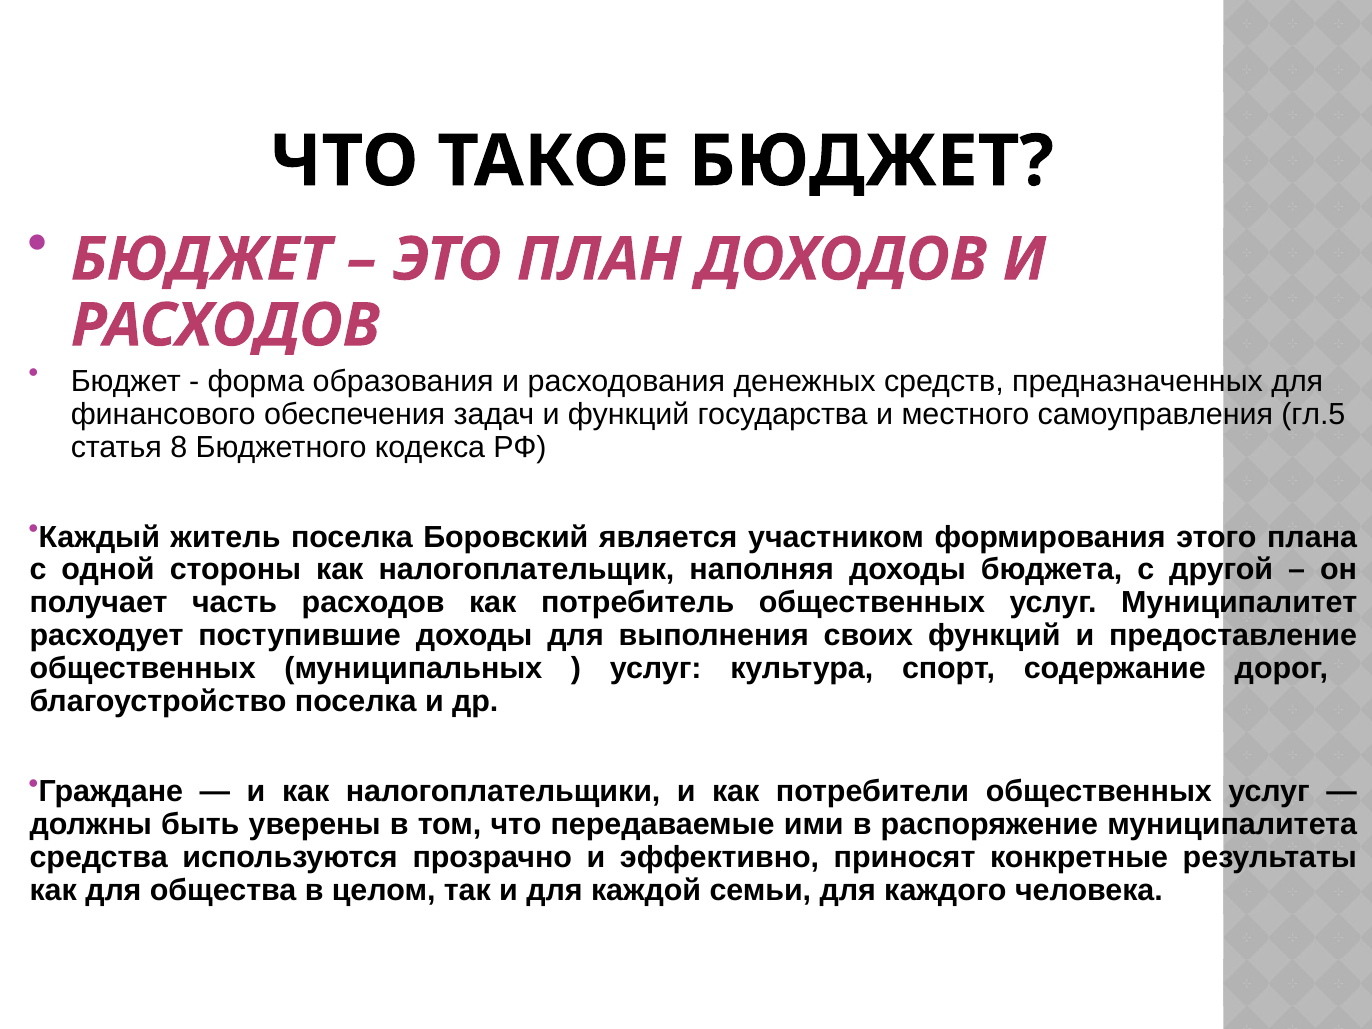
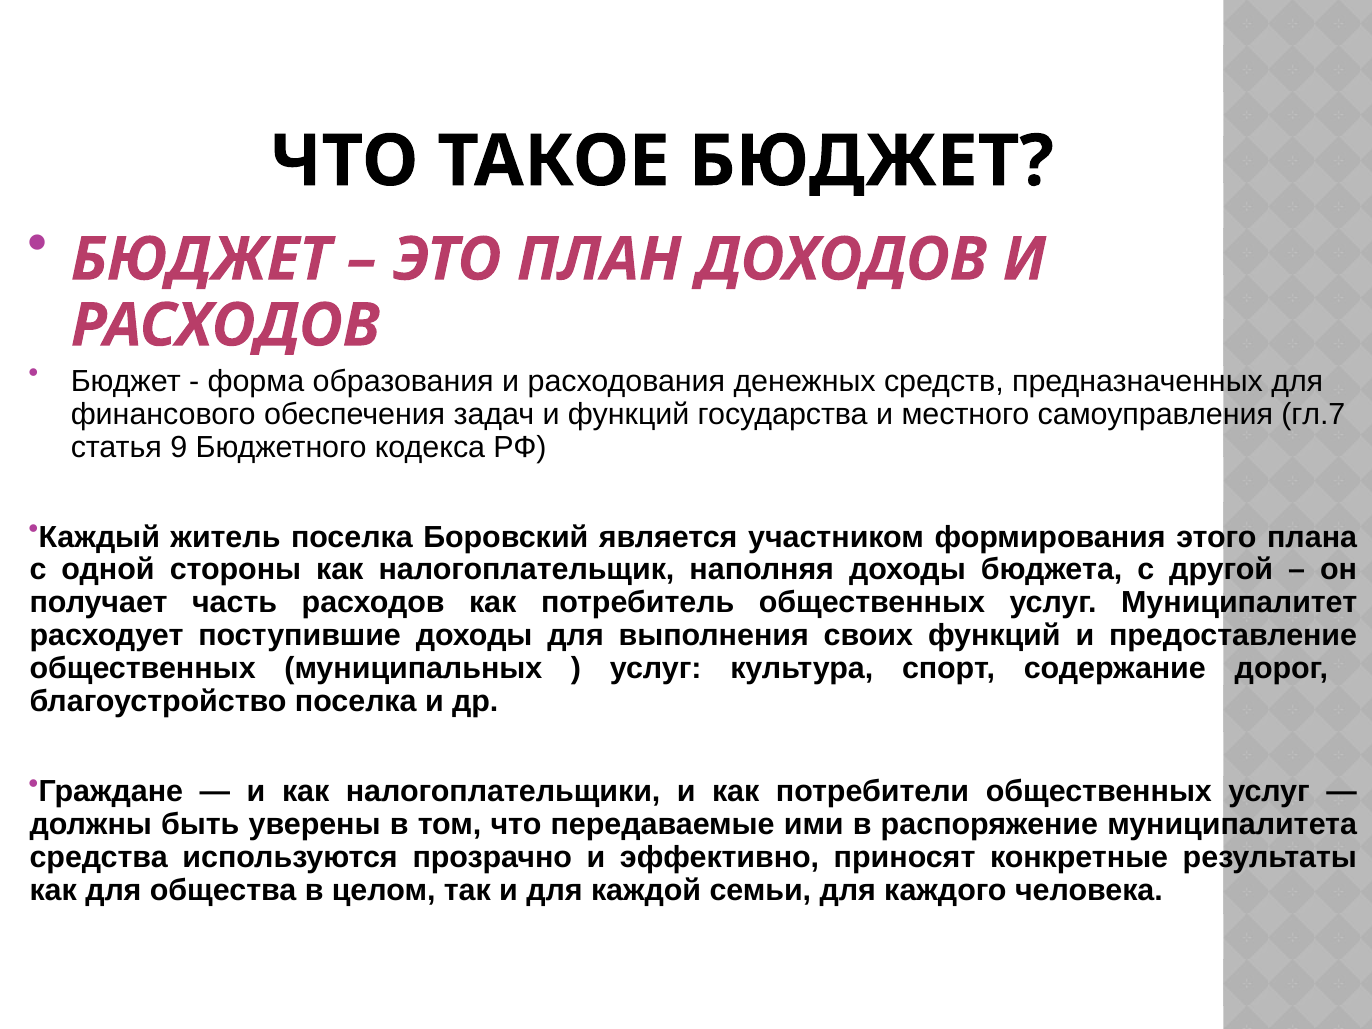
гл.5: гл.5 -> гл.7 (1313, 414)
8: 8 -> 9 (179, 447)
